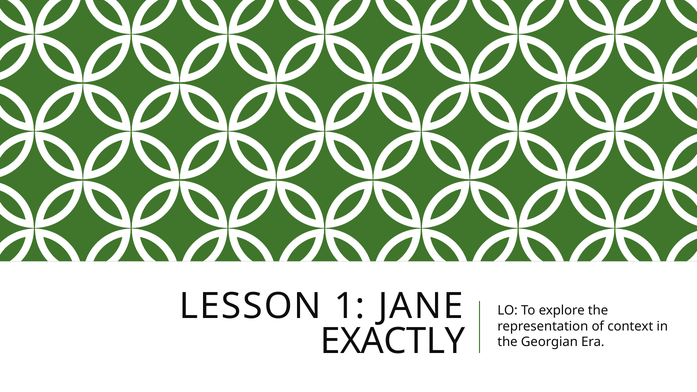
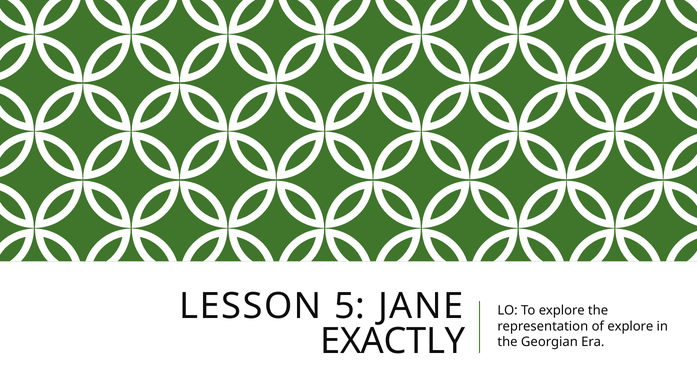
1: 1 -> 5 (350, 306)
of context: context -> explore (630, 326)
